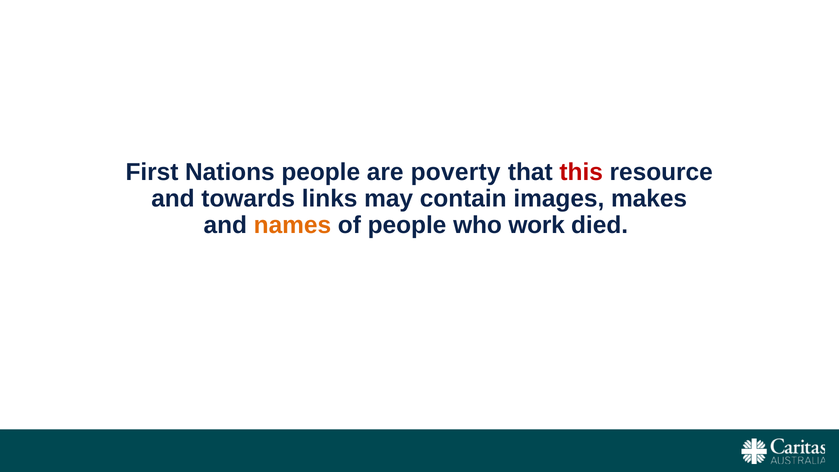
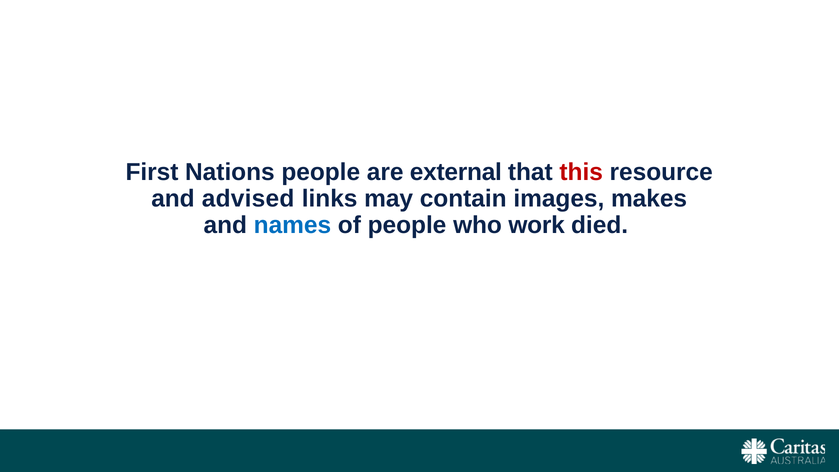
poverty: poverty -> external (456, 172)
towards: towards -> advised (248, 199)
names colour: orange -> blue (292, 225)
